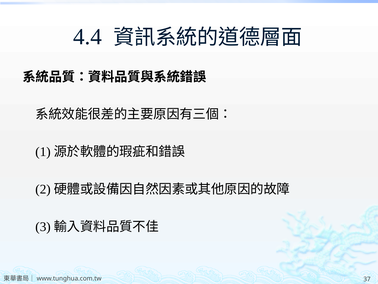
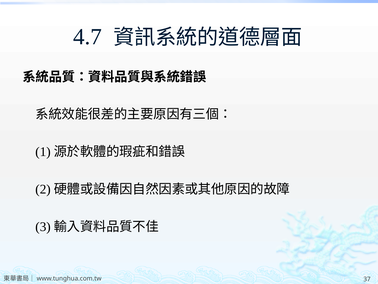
4.4: 4.4 -> 4.7 (88, 37)
